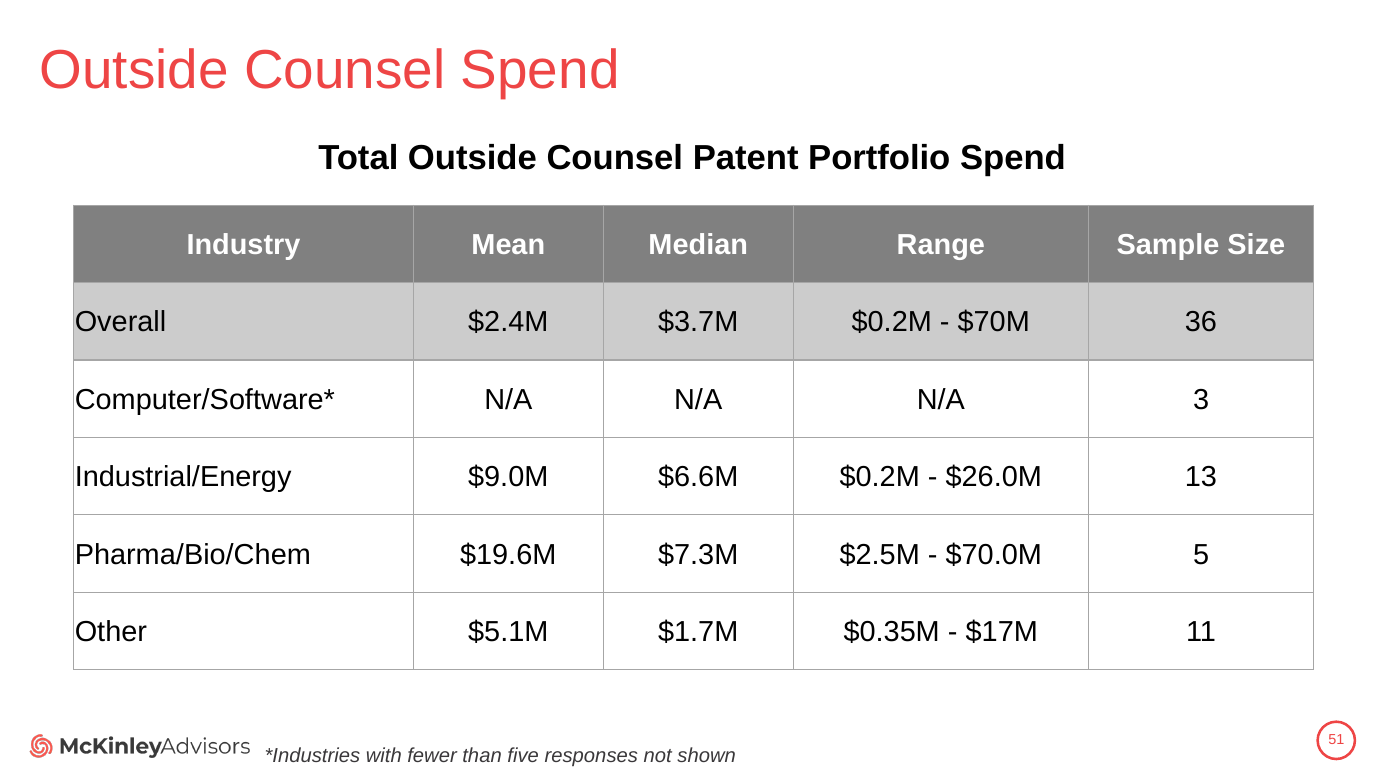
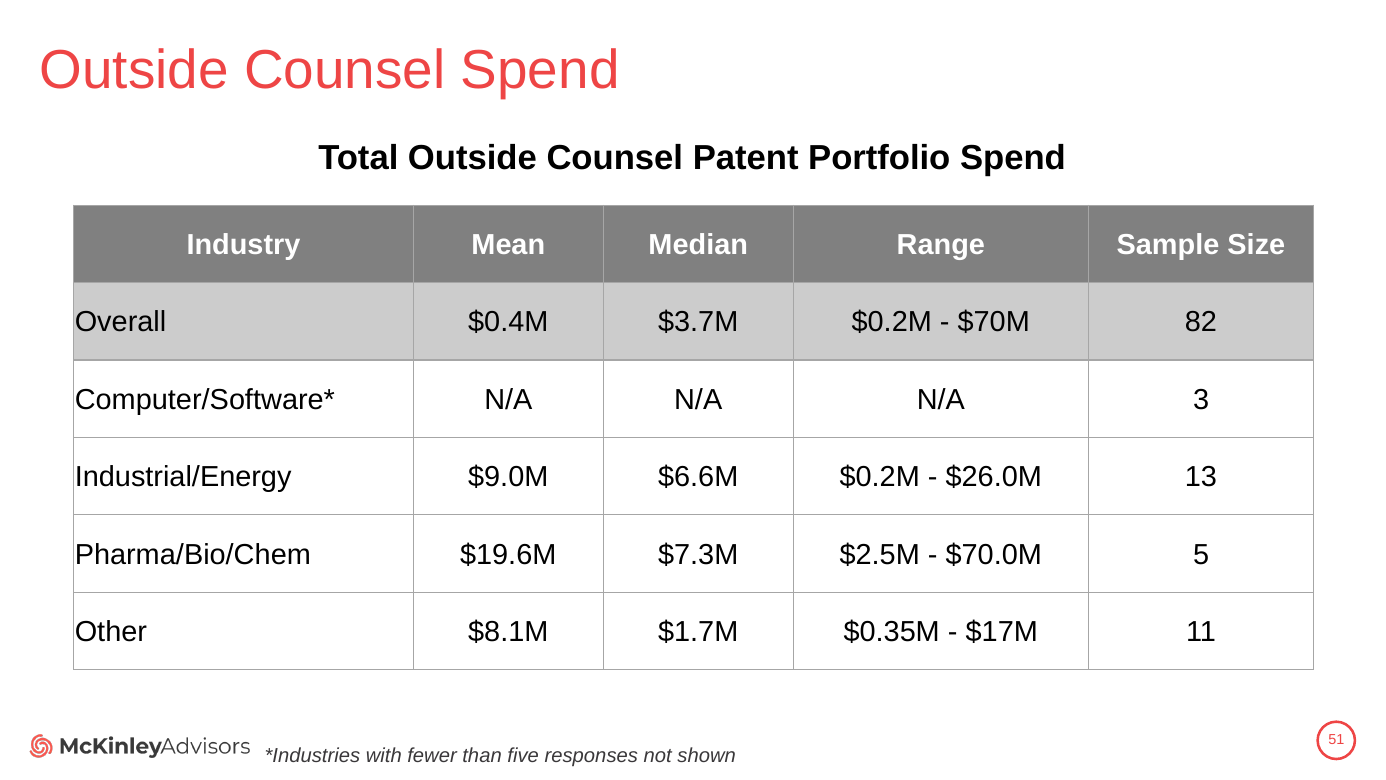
$2.4M: $2.4M -> $0.4M (508, 322)
36: 36 -> 82 (1201, 322)
$5.1M: $5.1M -> $8.1M (508, 632)
